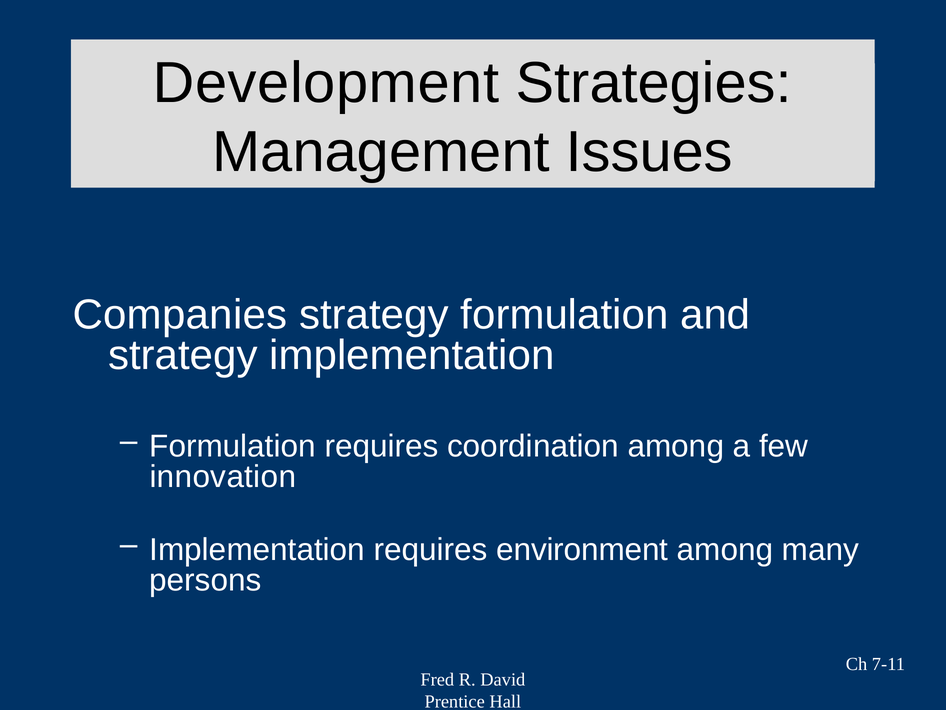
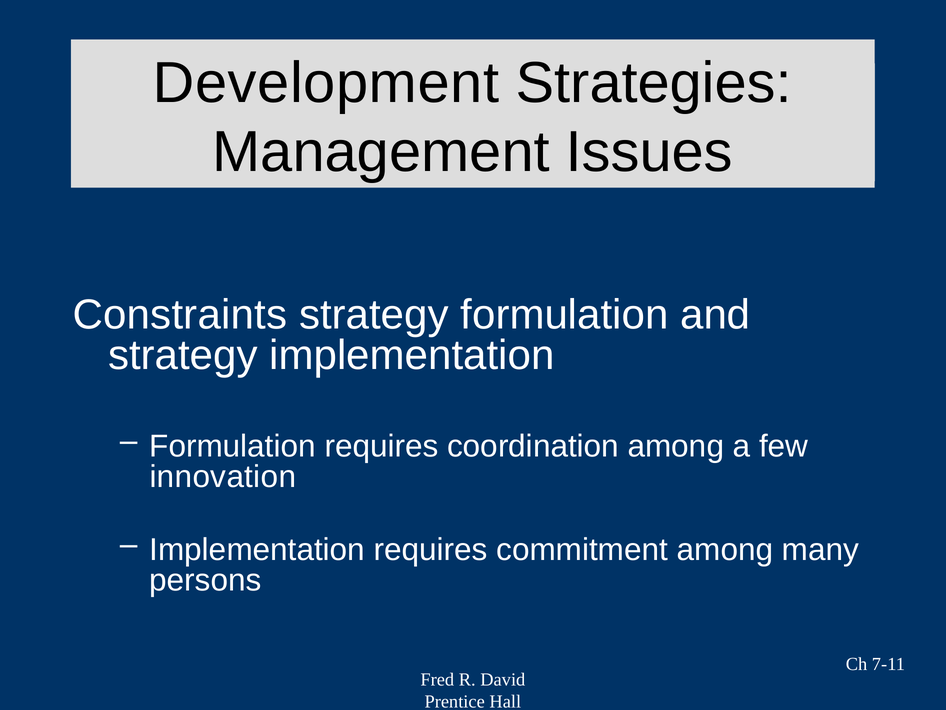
Companies: Companies -> Constraints (180, 315)
environment: environment -> commitment (582, 549)
